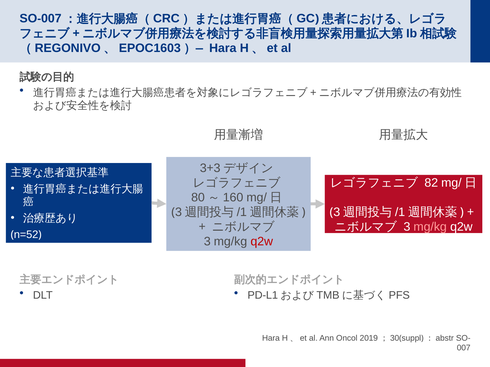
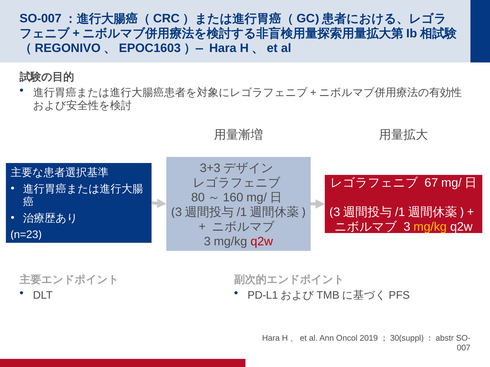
82: 82 -> 67 (431, 183)
mg/kg colour: pink -> yellow (430, 227)
n=52: n=52 -> n=23 (26, 235)
